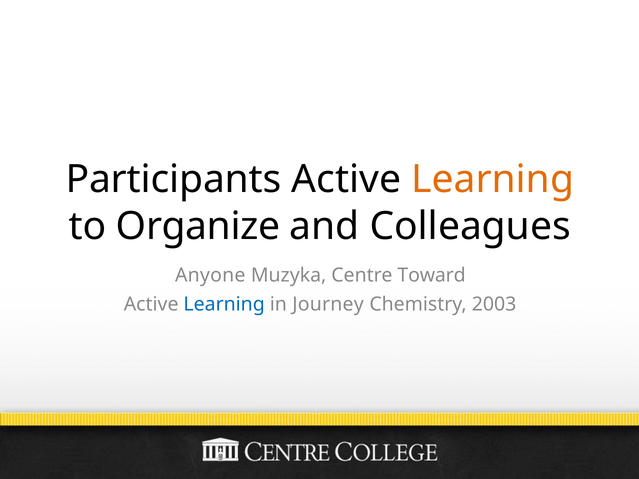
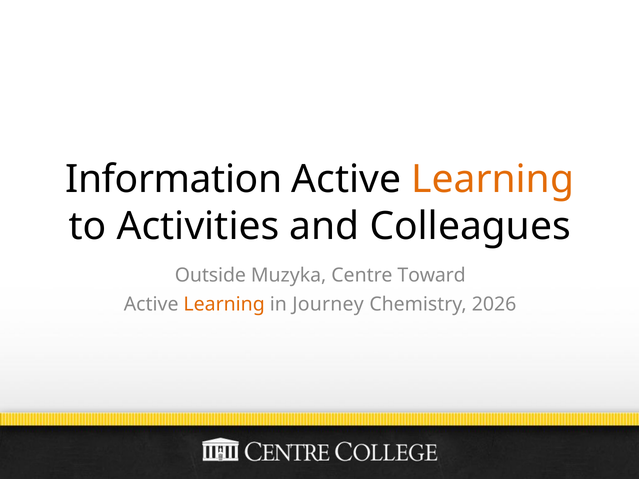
Participants: Participants -> Information (174, 180)
Organize: Organize -> Activities (198, 226)
Anyone: Anyone -> Outside (210, 275)
Learning colour: blue -> orange (224, 305)
2003: 2003 -> 2026 (494, 305)
